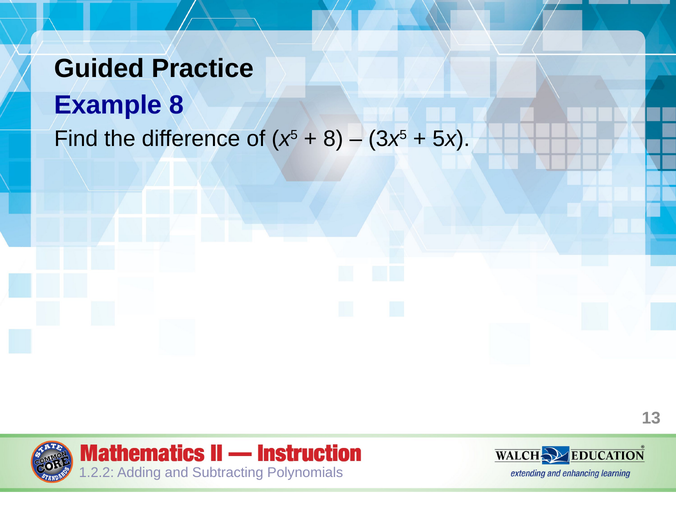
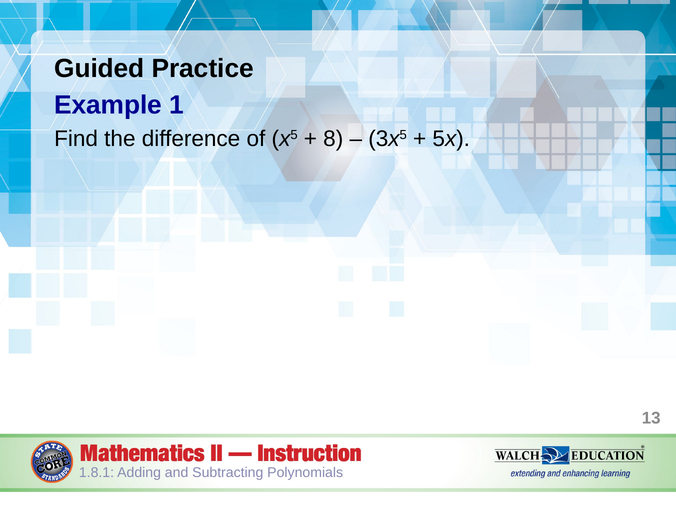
Example 8: 8 -> 1 (177, 105)
1.2.2: 1.2.2 -> 1.8.1 (97, 473)
